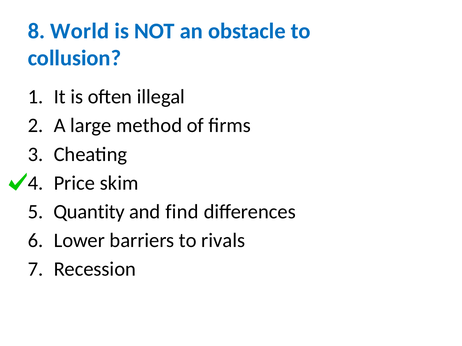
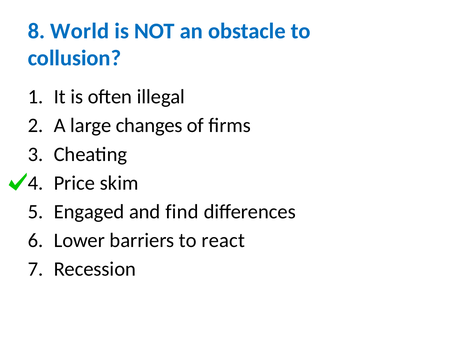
method: method -> changes (149, 126)
Quantity: Quantity -> Engaged (89, 212)
rivals: rivals -> react (223, 241)
